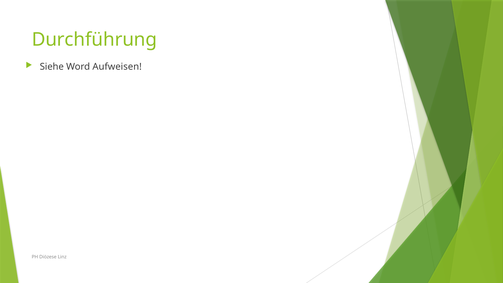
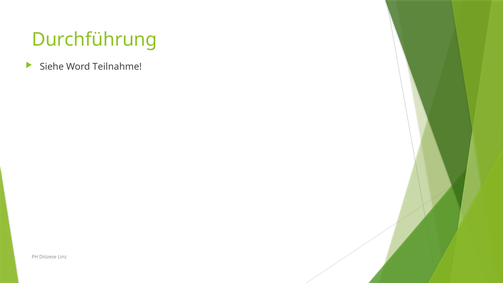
Aufweisen: Aufweisen -> Teilnahme (117, 67)
